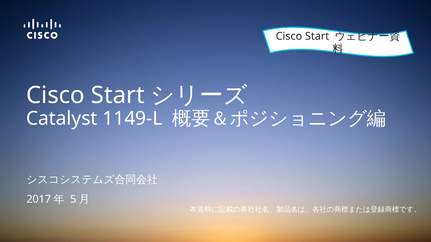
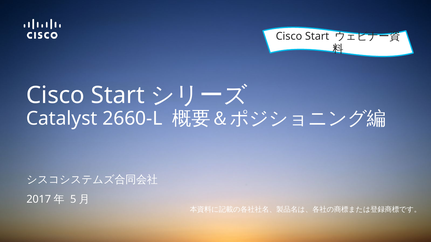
1149-L: 1149-L -> 2660-L (132, 119)
